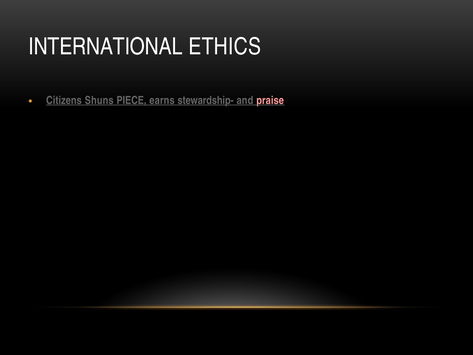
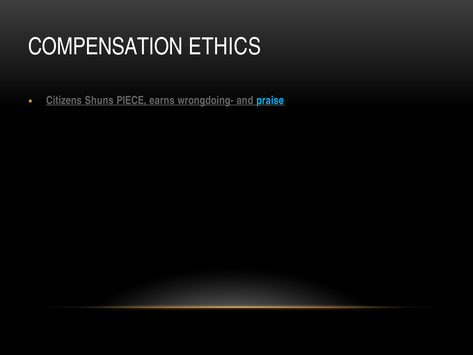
INTERNATIONAL: INTERNATIONAL -> COMPENSATION (106, 47)
stewardship-: stewardship- -> wrongdoing- (206, 101)
praise colour: pink -> light blue (270, 101)
